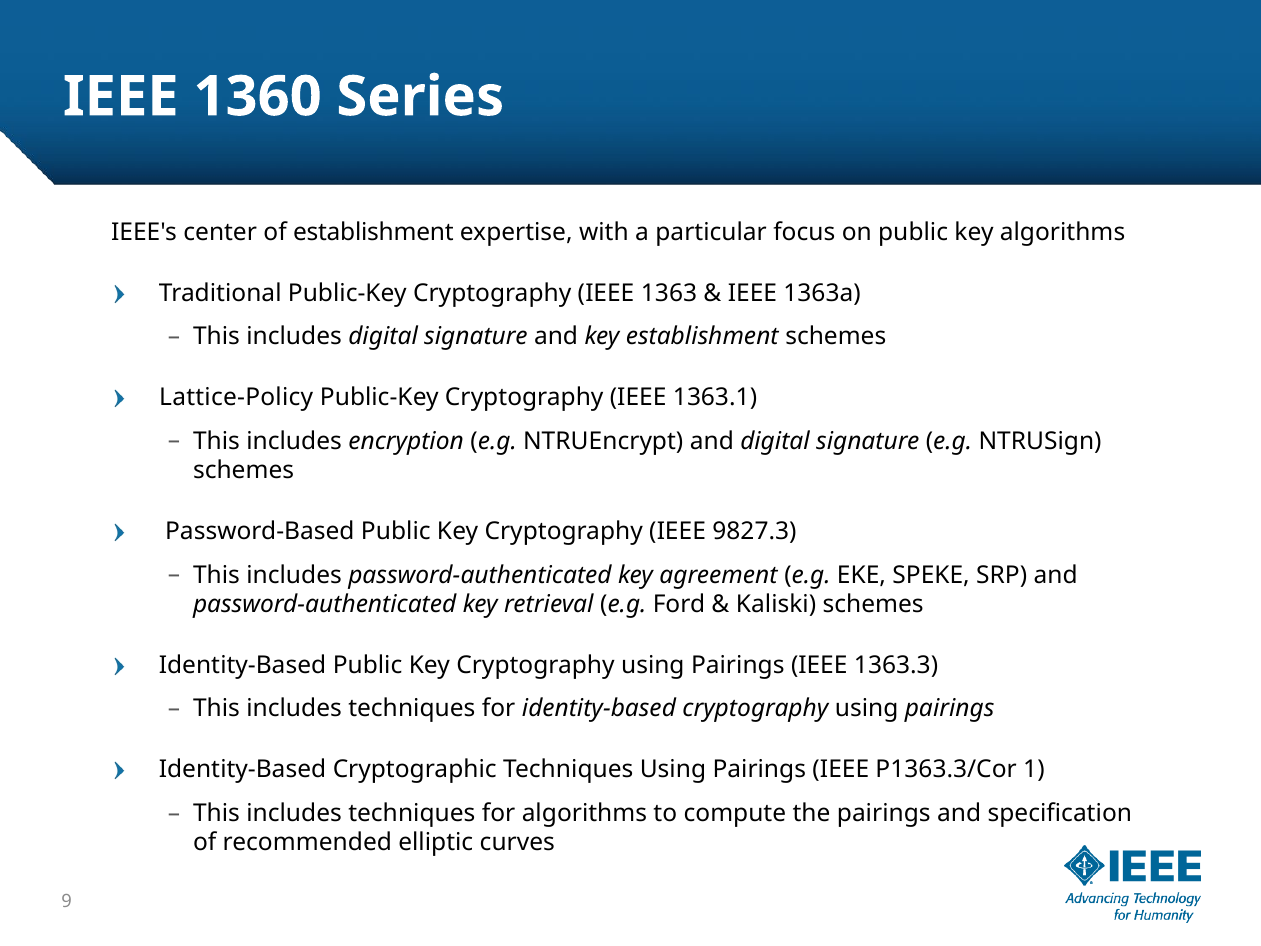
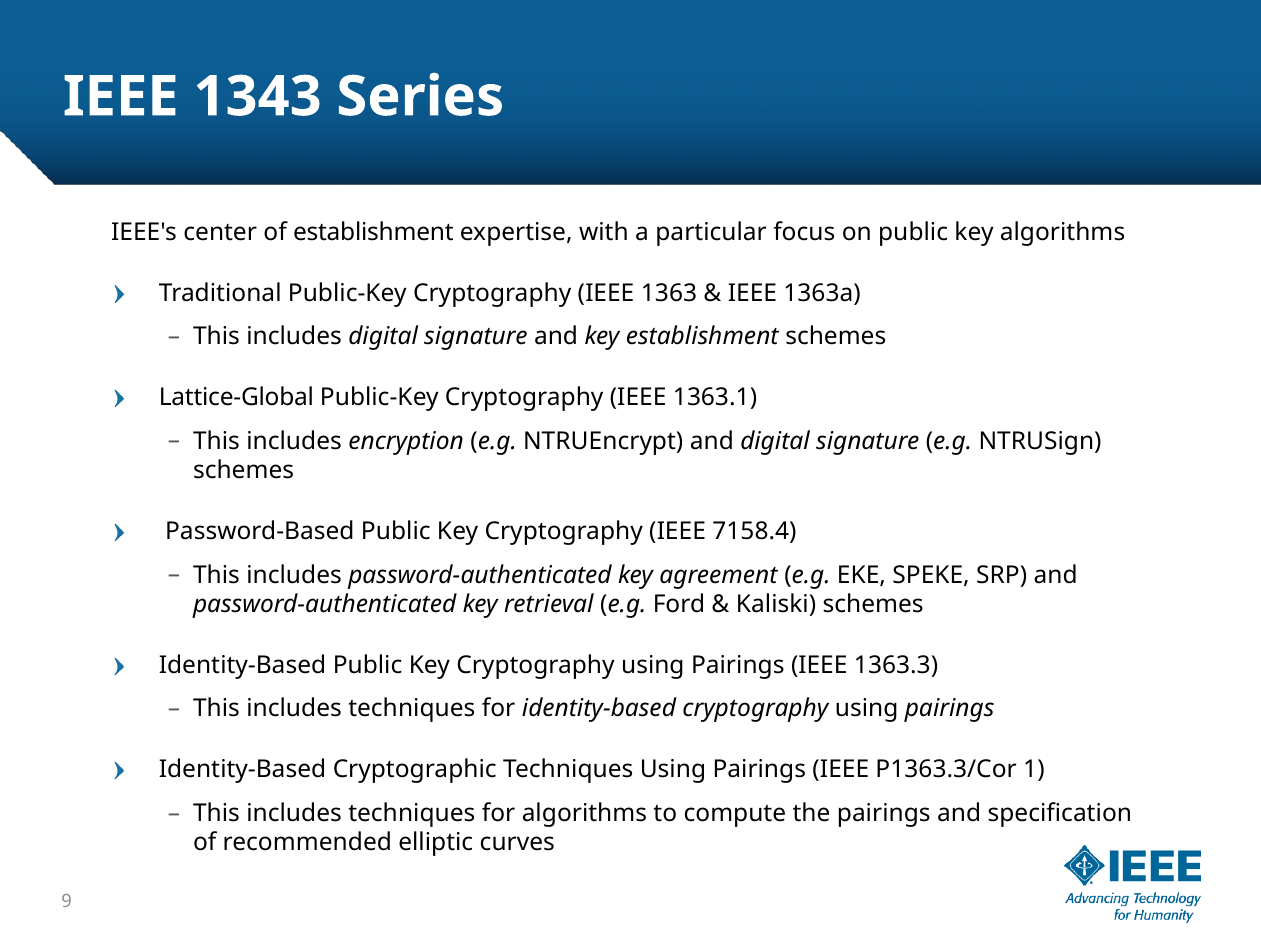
1360: 1360 -> 1343 (258, 97)
Lattice-Policy: Lattice-Policy -> Lattice-Global (236, 398)
9827.3: 9827.3 -> 7158.4 (754, 531)
